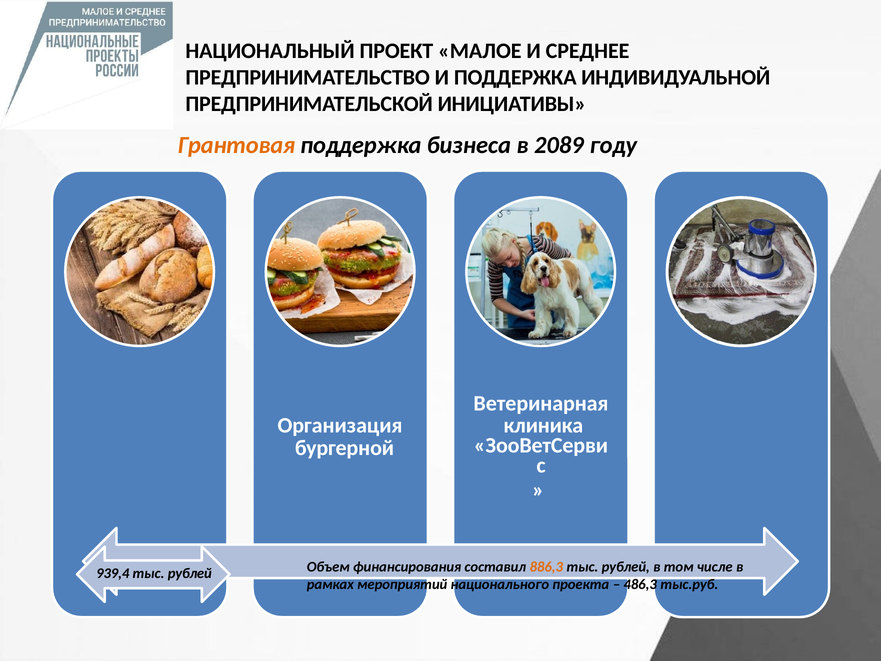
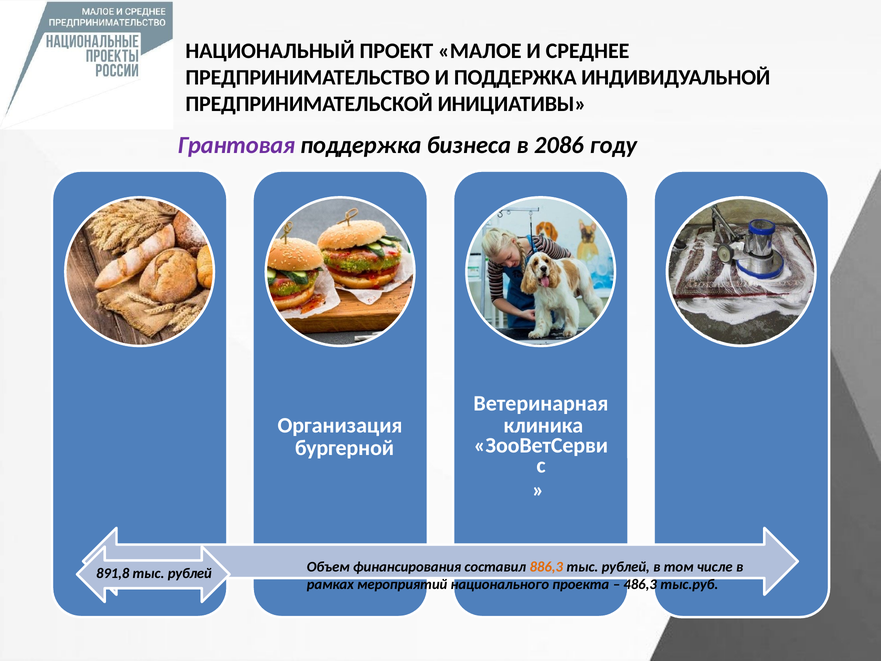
Грантовая colour: orange -> purple (236, 145)
2089: 2089 -> 2086 (559, 145)
939,4: 939,4 -> 891,8 (113, 573)
